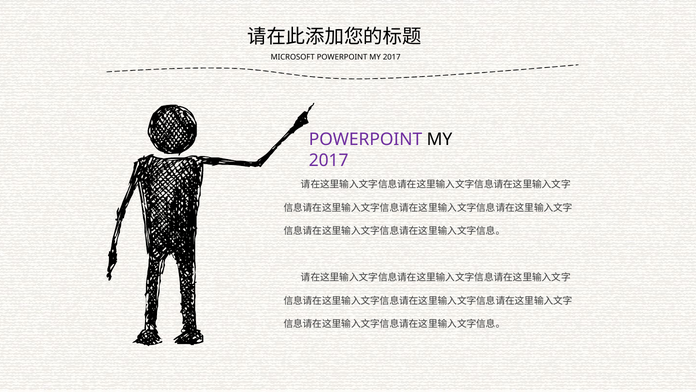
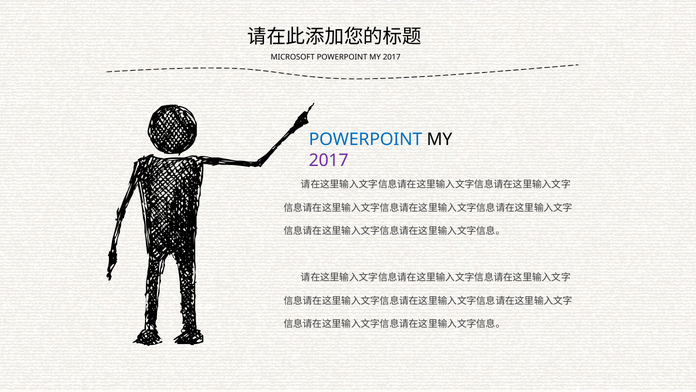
POWERPOINT colour: purple -> blue (365, 139)
